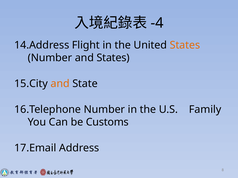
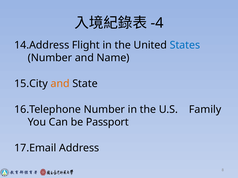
States colour: orange -> blue (185, 45)
and States: States -> Name (113, 58)
Customs: Customs -> Passport (107, 122)
